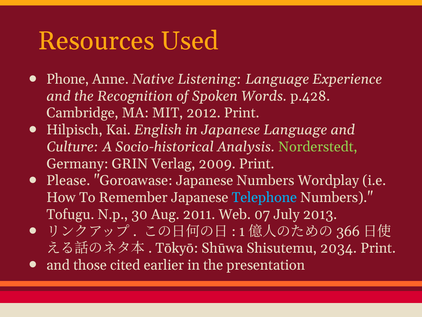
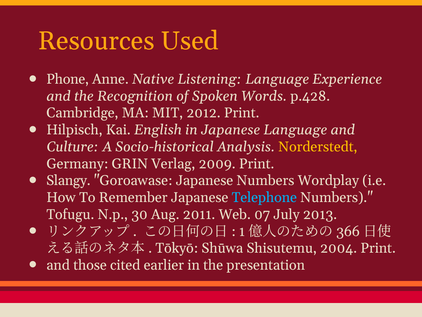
Norderstedt colour: light green -> yellow (318, 147)
Please: Please -> Slangy (68, 180)
2034: 2034 -> 2004 (339, 248)
